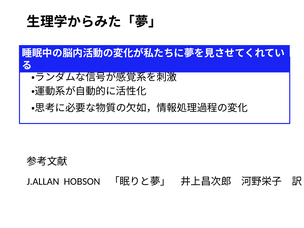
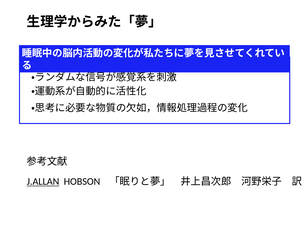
J.ALLAN underline: none -> present (43, 182)
